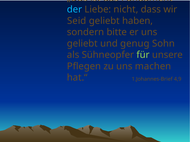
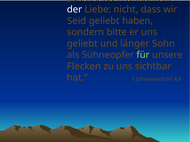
der colour: light blue -> white (75, 9)
genug: genug -> länger (135, 44)
Pflegen: Pflegen -> Flecken (84, 66)
machen: machen -> sichtbar (153, 66)
